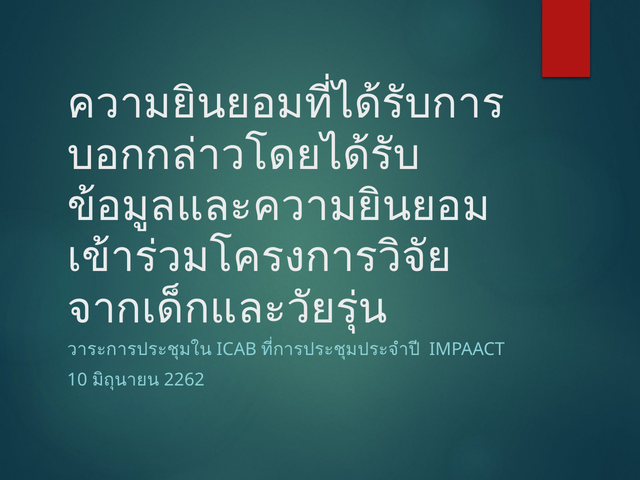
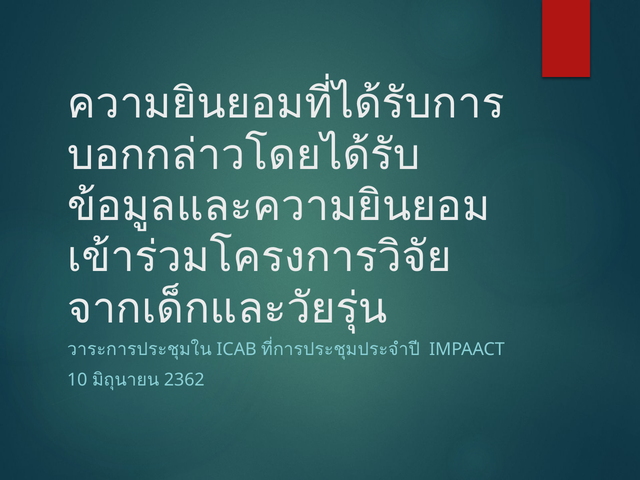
2262: 2262 -> 2362 (184, 380)
